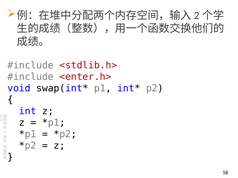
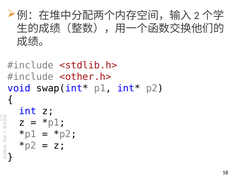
<enter.h>: <enter.h> -> <other.h> (85, 77)
